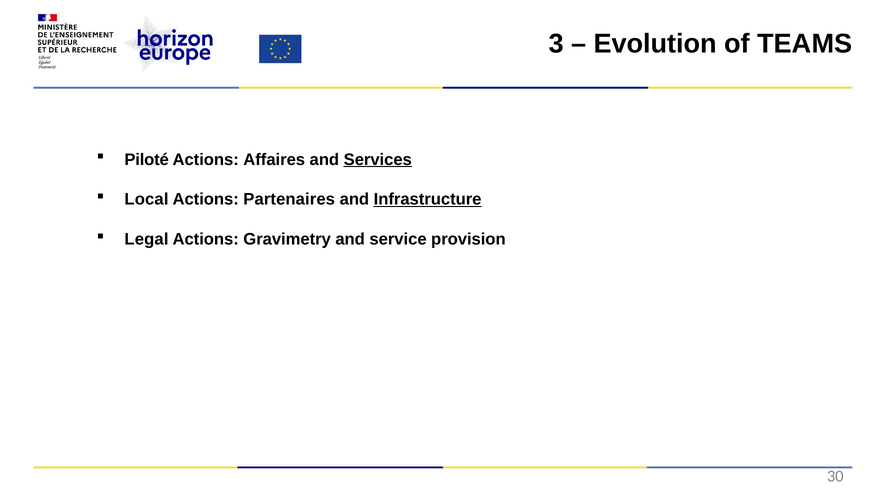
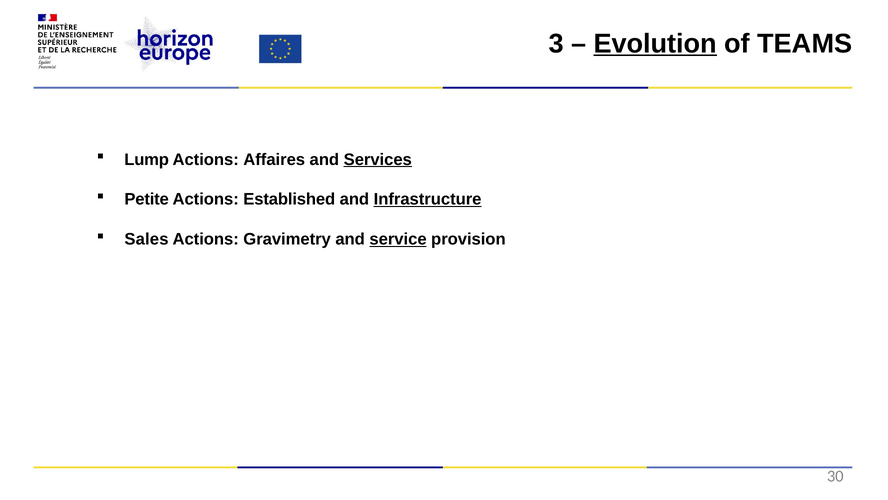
Evolution underline: none -> present (655, 44)
Piloté: Piloté -> Lump (147, 159)
Local: Local -> Petite (147, 199)
Partenaires: Partenaires -> Established (289, 199)
Legal: Legal -> Sales (146, 239)
service underline: none -> present (398, 239)
